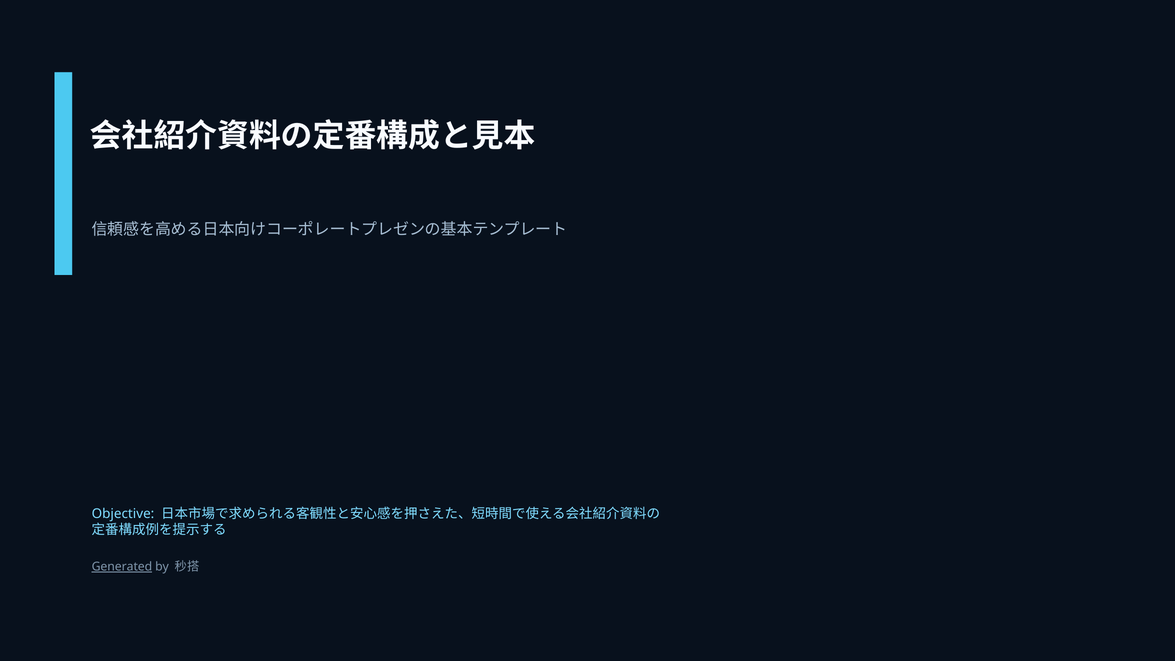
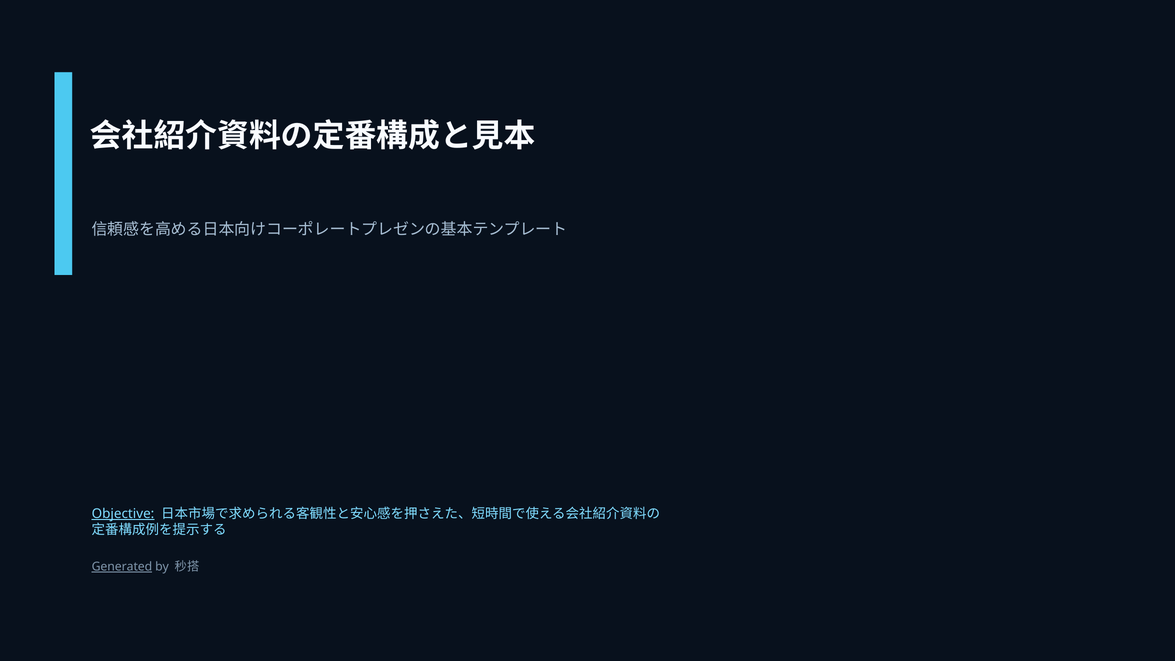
Objective underline: none -> present (123, 514)
